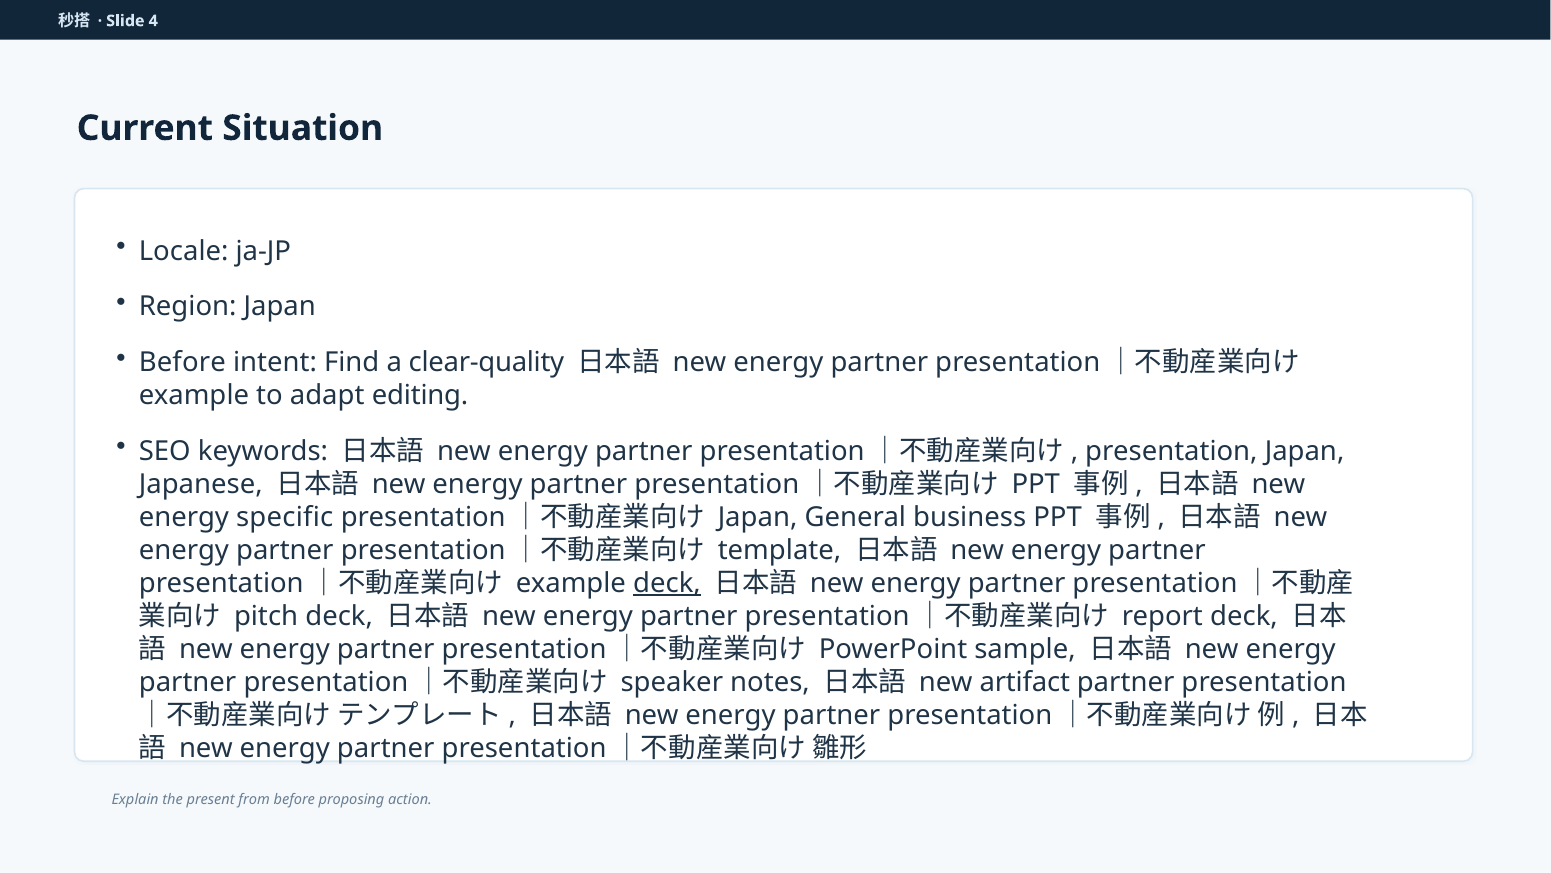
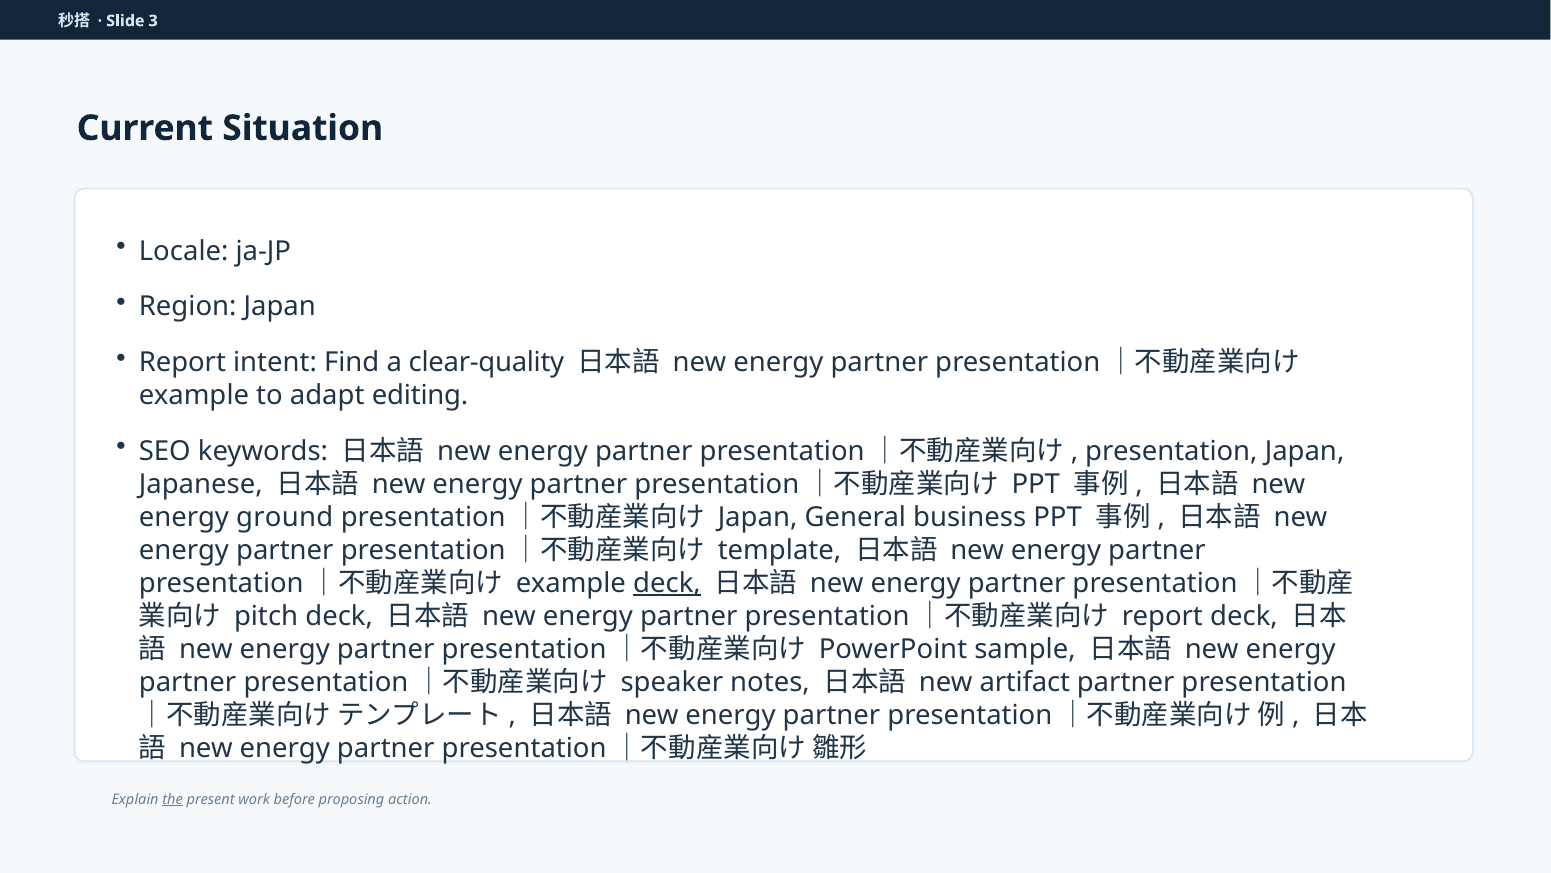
4: 4 -> 3 (153, 21)
Before: Before -> Report (182, 362)
specific: specific -> ground (285, 517)
the underline: none -> present (173, 799)
from: from -> work (254, 799)
